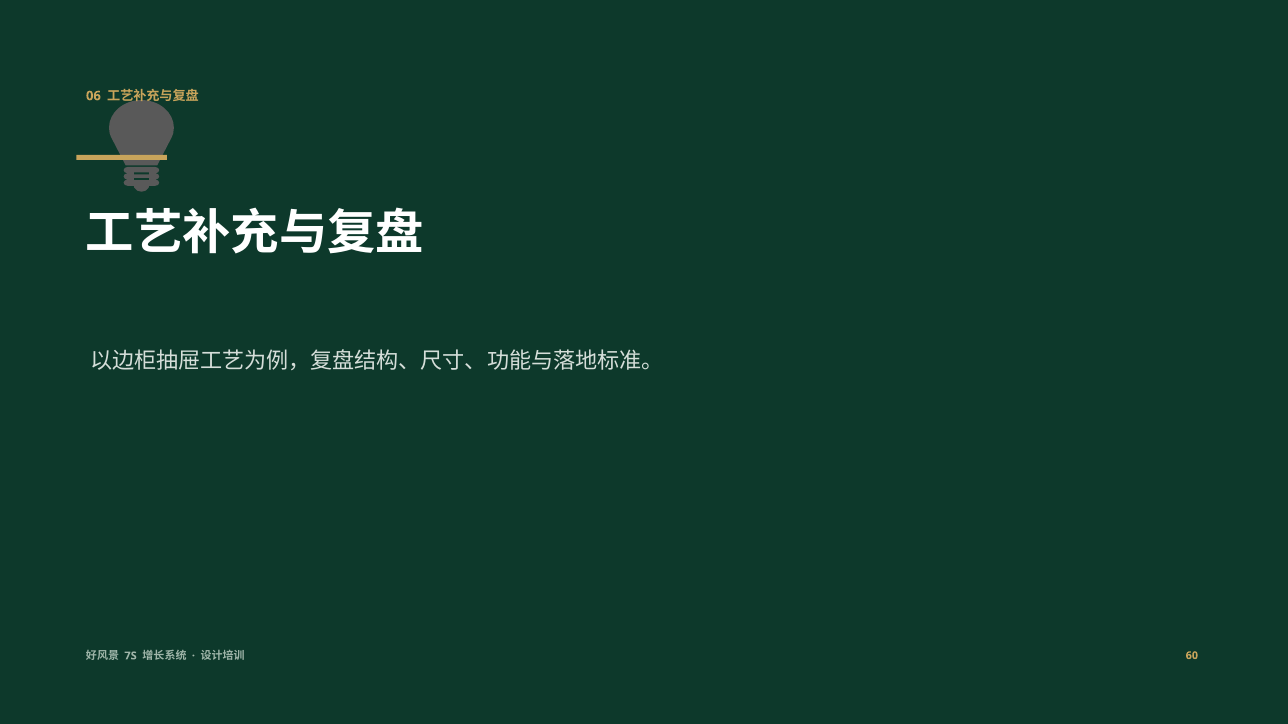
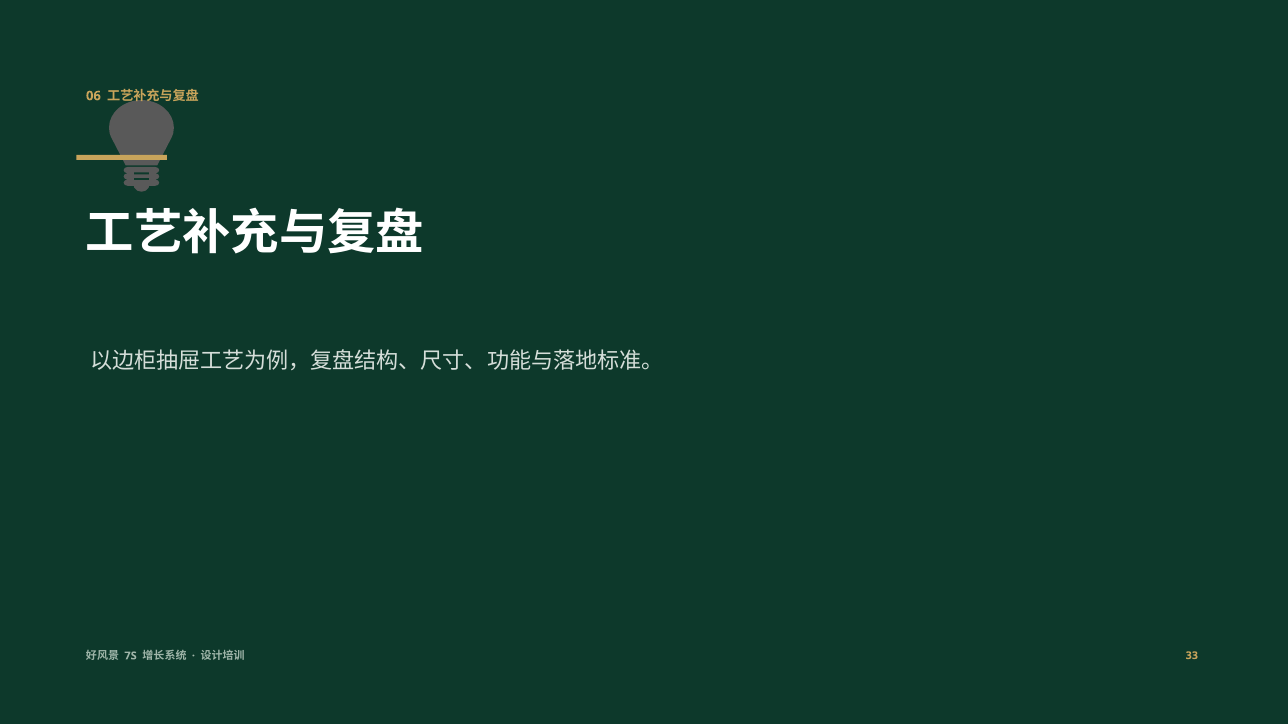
60: 60 -> 33 (1192, 656)
